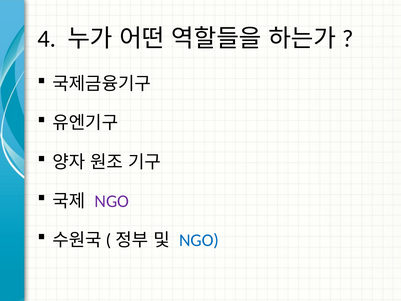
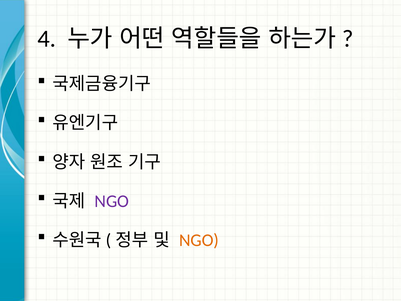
NGO colour: blue -> orange (199, 240)
